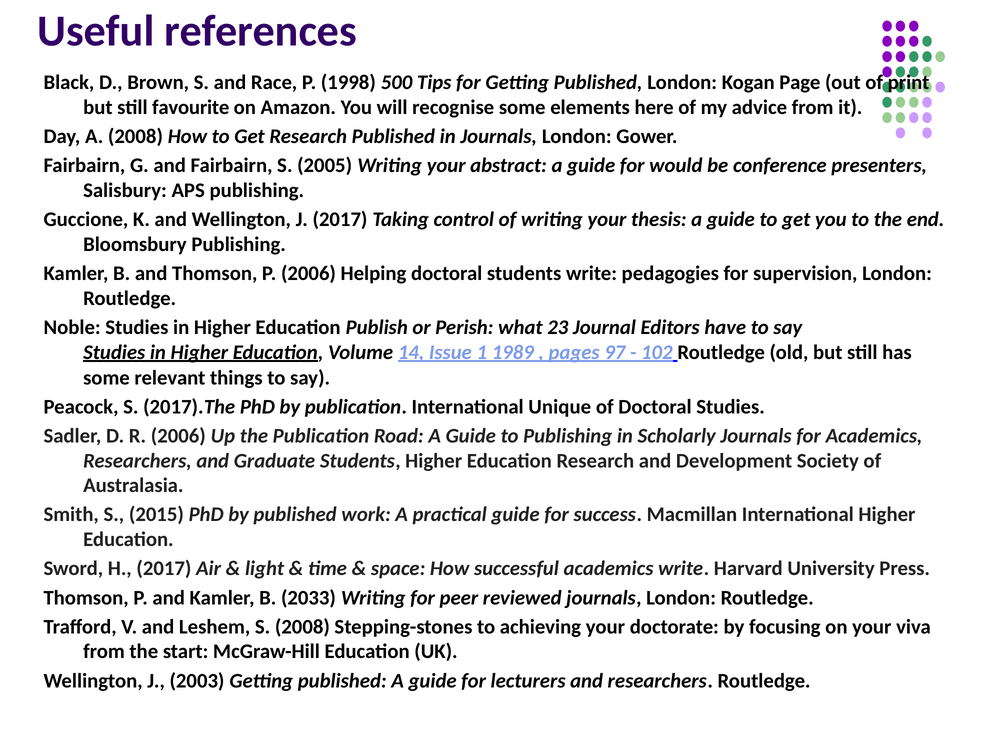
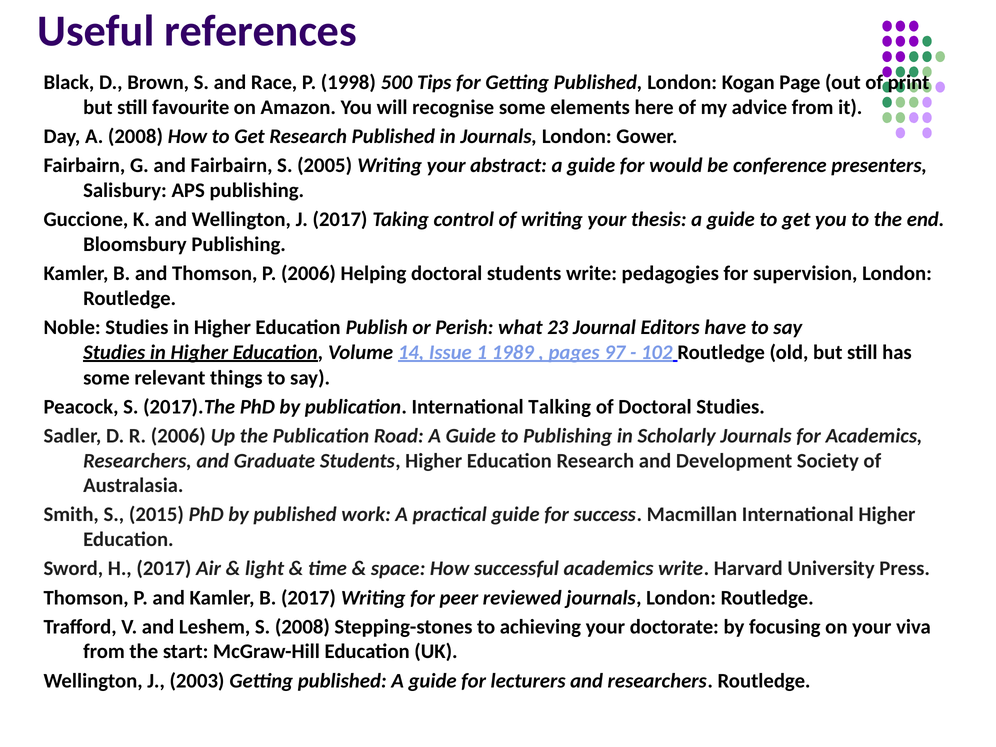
Unique: Unique -> Talking (560, 407)
B 2033: 2033 -> 2017 (308, 598)
